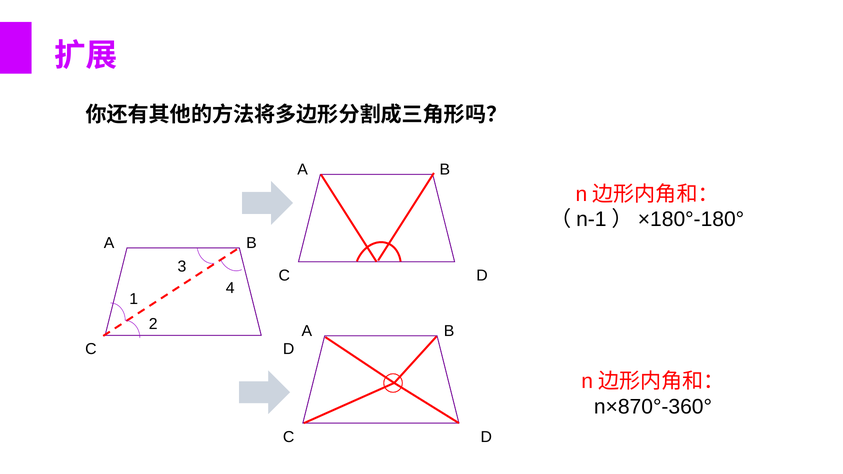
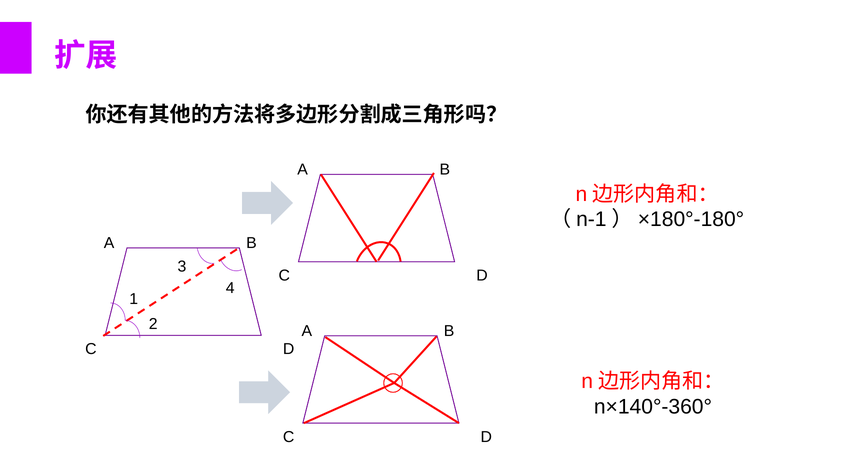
n×870°-360°: n×870°-360° -> n×140°-360° (653, 407)
